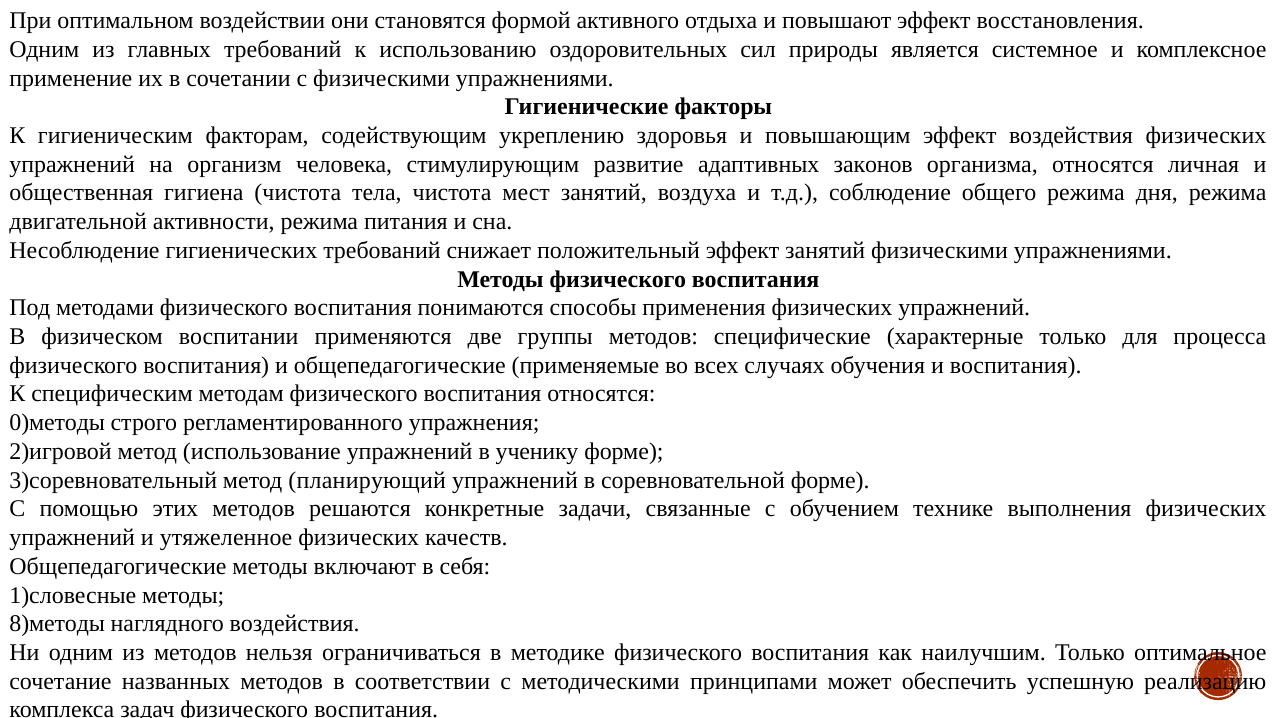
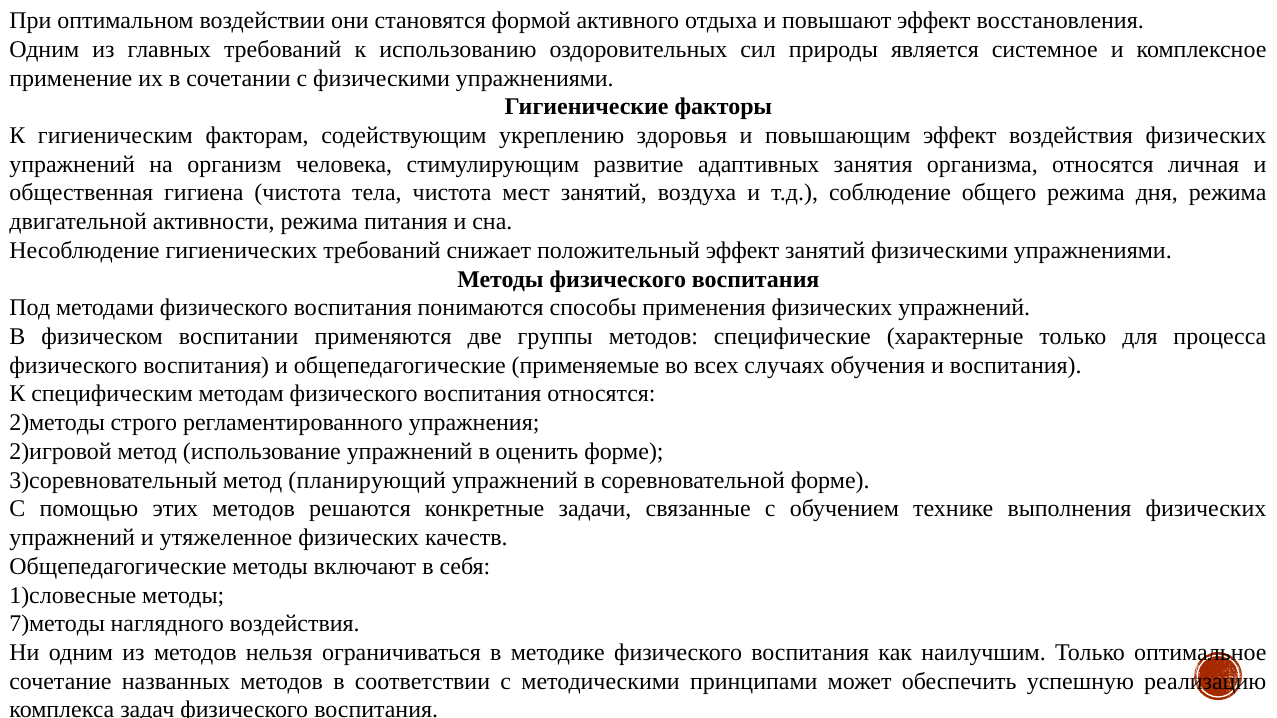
законов: законов -> занятия (873, 164)
0)методы: 0)методы -> 2)методы (57, 423)
ученику: ученику -> оценить (537, 452)
8)методы: 8)методы -> 7)методы (57, 624)
